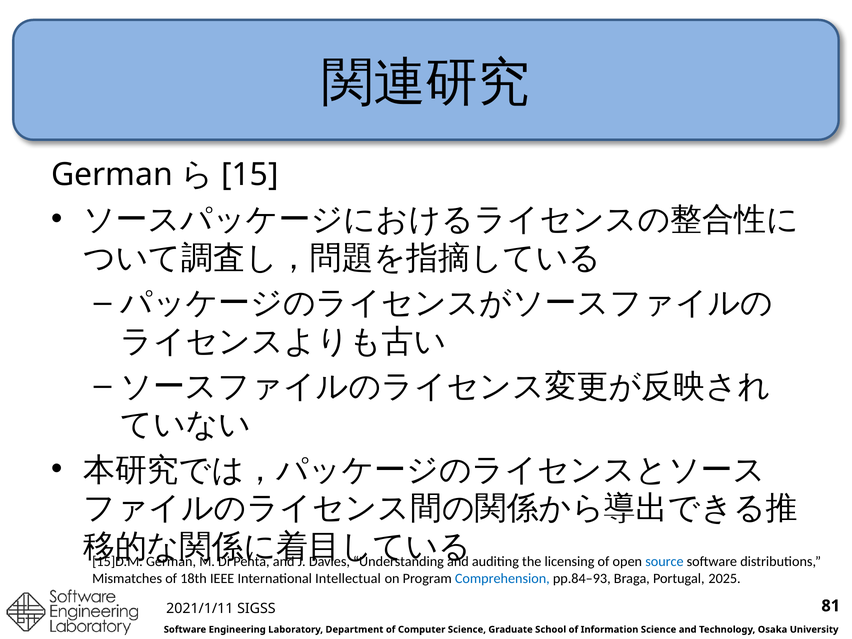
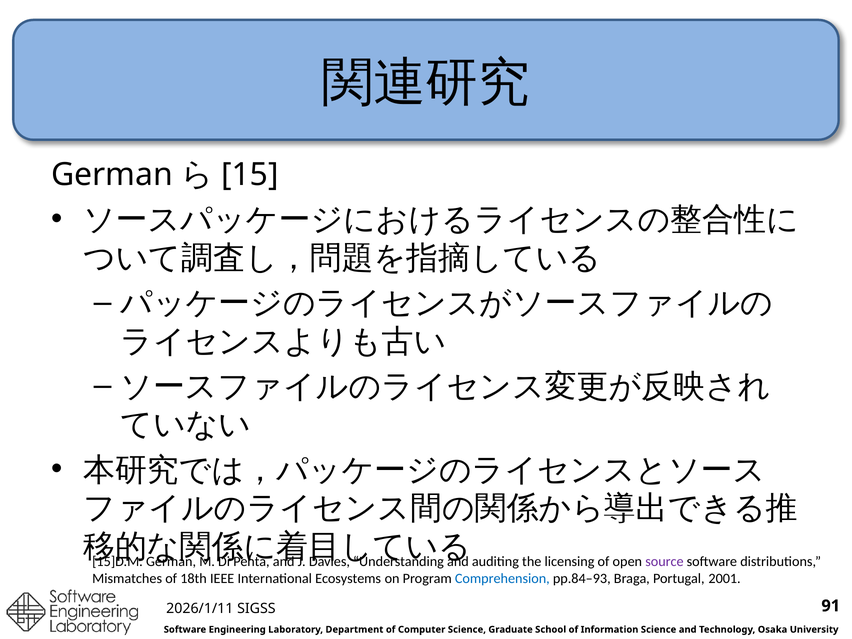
source colour: blue -> purple (664, 561)
Intellectual: Intellectual -> Ecosystems (348, 578)
2025: 2025 -> 2001 (725, 578)
2021/1/11: 2021/1/11 -> 2026/1/11 (200, 608)
81: 81 -> 91 (831, 606)
